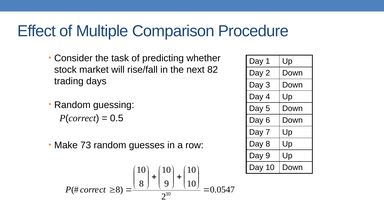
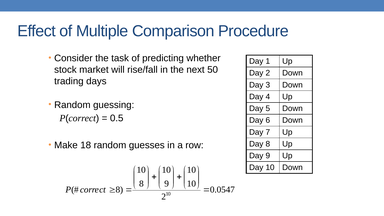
82: 82 -> 50 (213, 70)
73: 73 -> 18 (86, 145)
